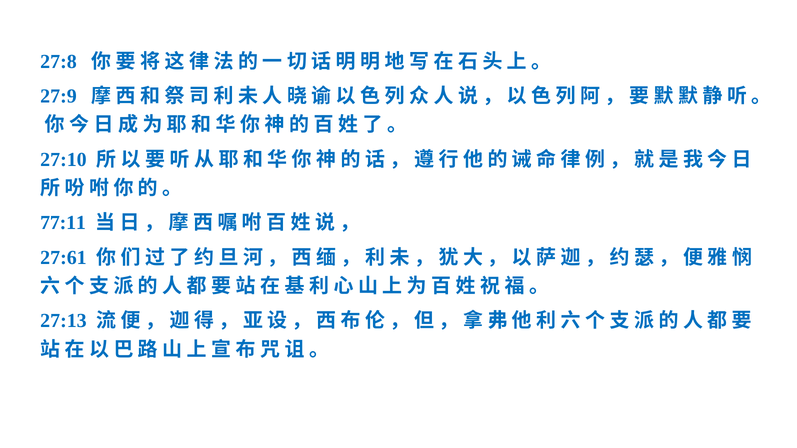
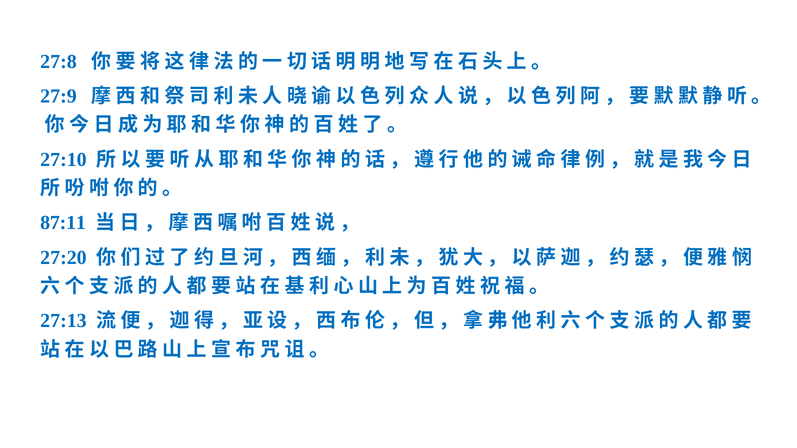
77:11: 77:11 -> 87:11 (63, 223)
27:61: 27:61 -> 27:20 (63, 258)
